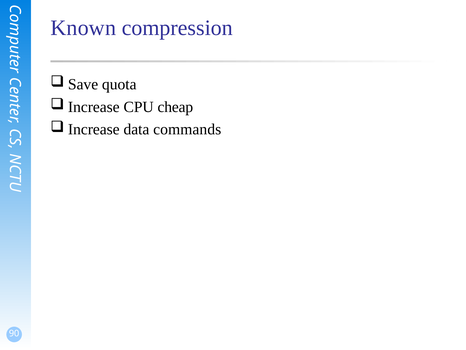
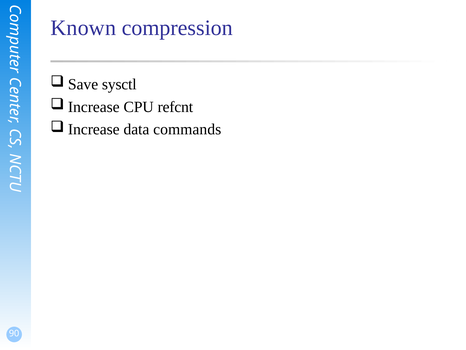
quota: quota -> sysctl (119, 84)
cheap: cheap -> refcnt (175, 107)
